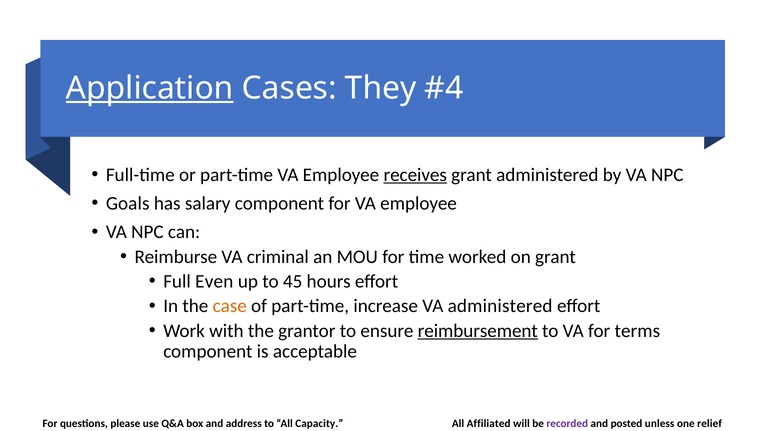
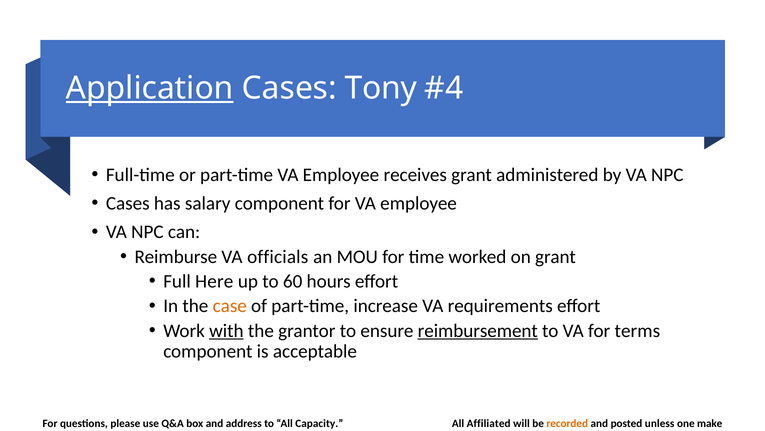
They: They -> Tony (381, 88)
receives underline: present -> none (415, 174)
Goals: Goals -> Cases (128, 203)
criminal: criminal -> officials (278, 256)
Even: Even -> Here (214, 281)
45: 45 -> 60 (293, 281)
VA administered: administered -> requirements (500, 306)
with underline: none -> present (226, 330)
recorded colour: purple -> orange (567, 423)
relief: relief -> make (710, 423)
